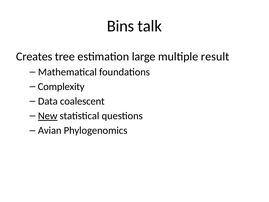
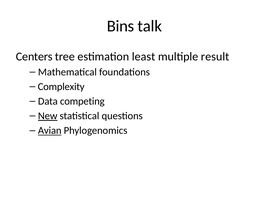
Creates: Creates -> Centers (34, 56)
large: large -> least (144, 56)
coalescent: coalescent -> competing (82, 101)
Avian underline: none -> present (50, 130)
